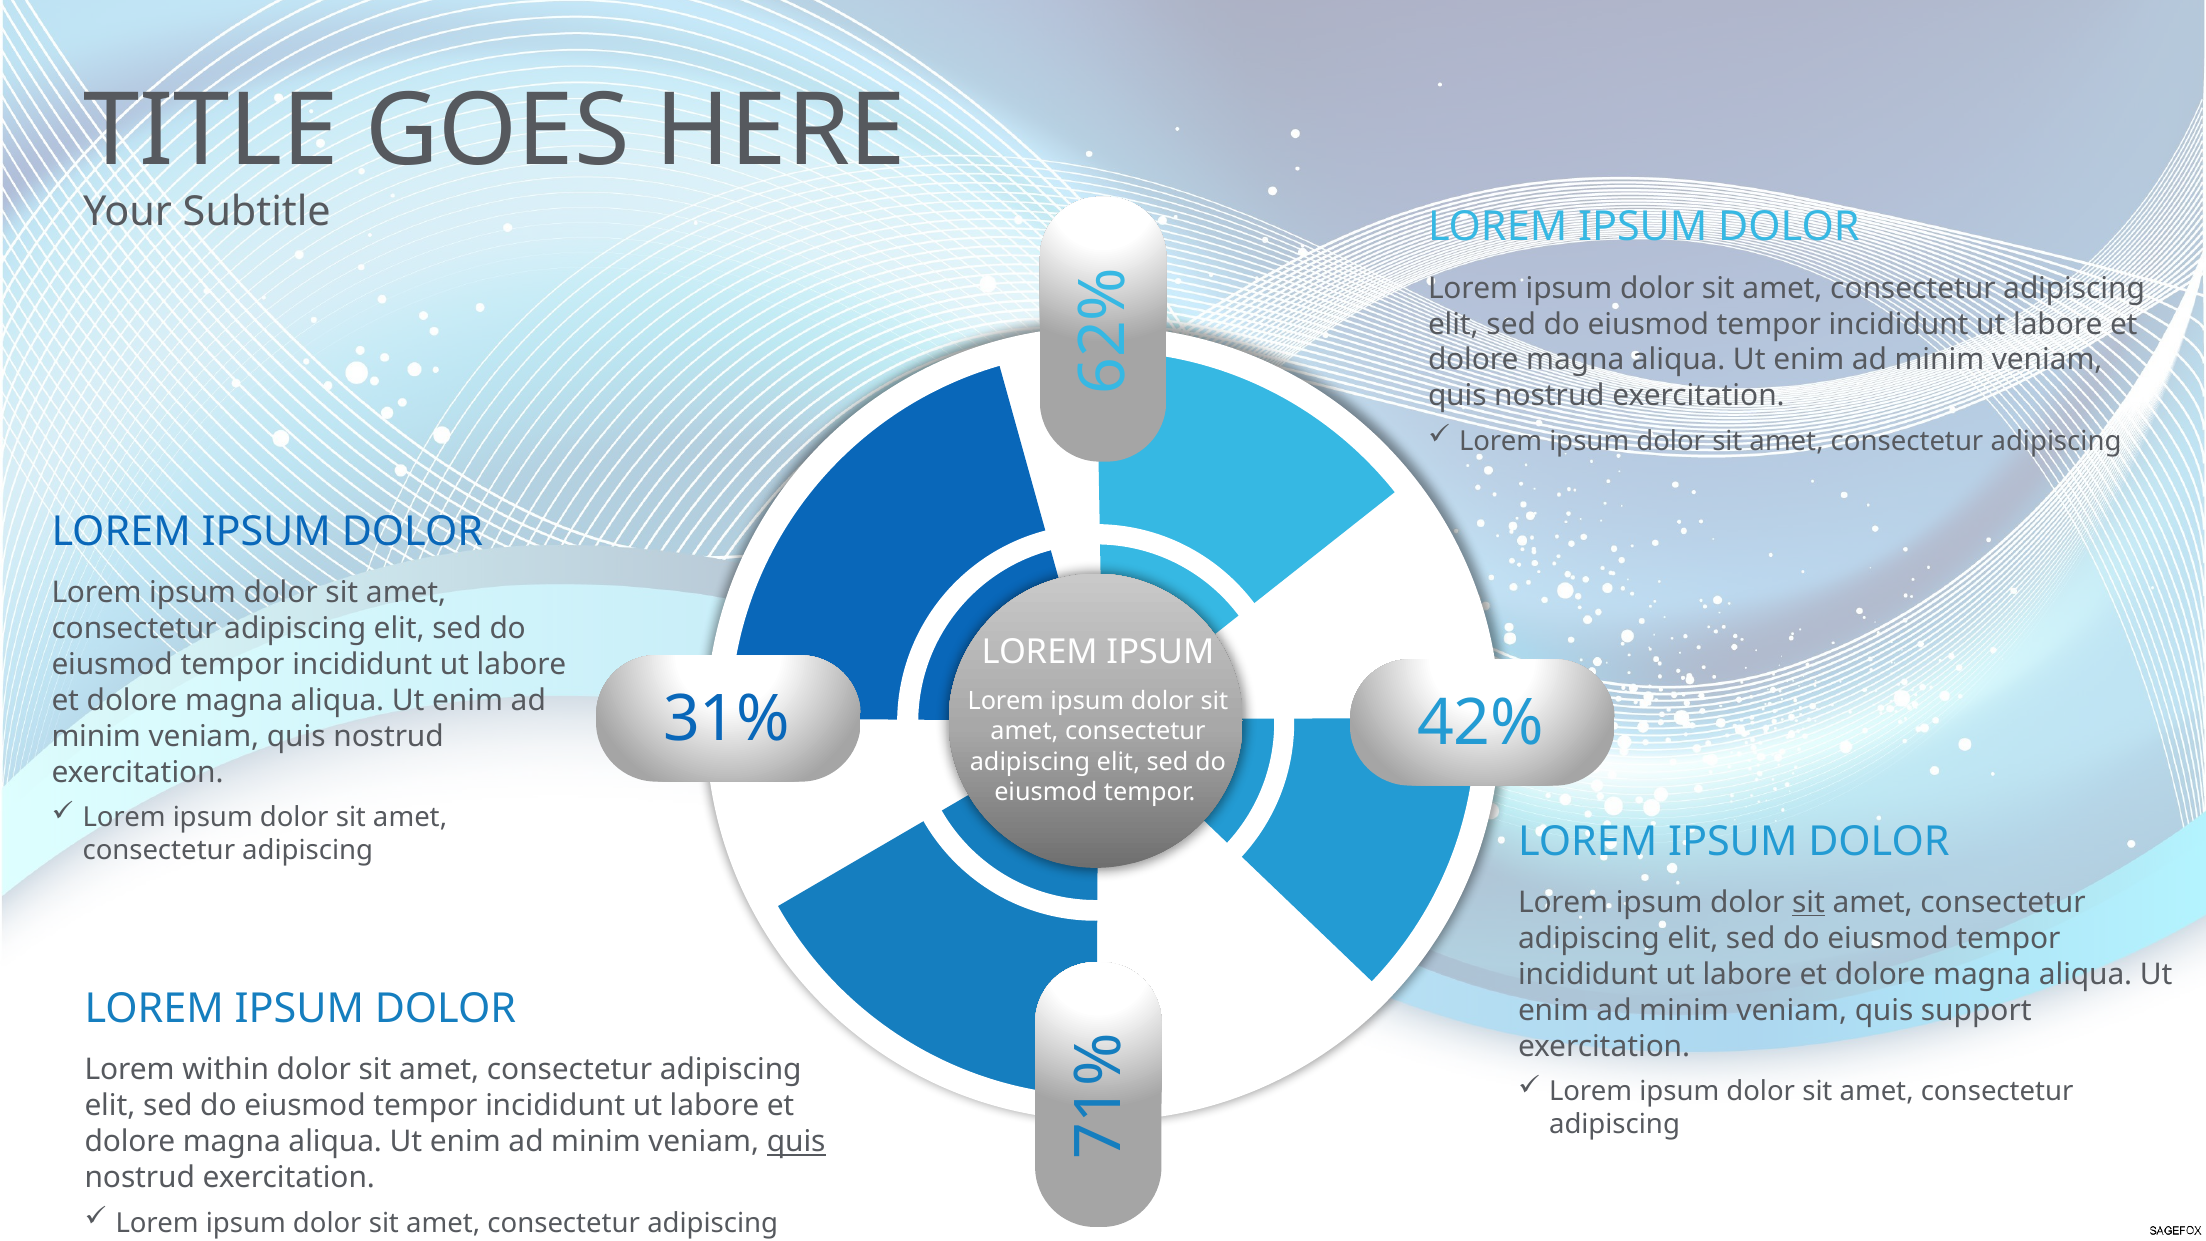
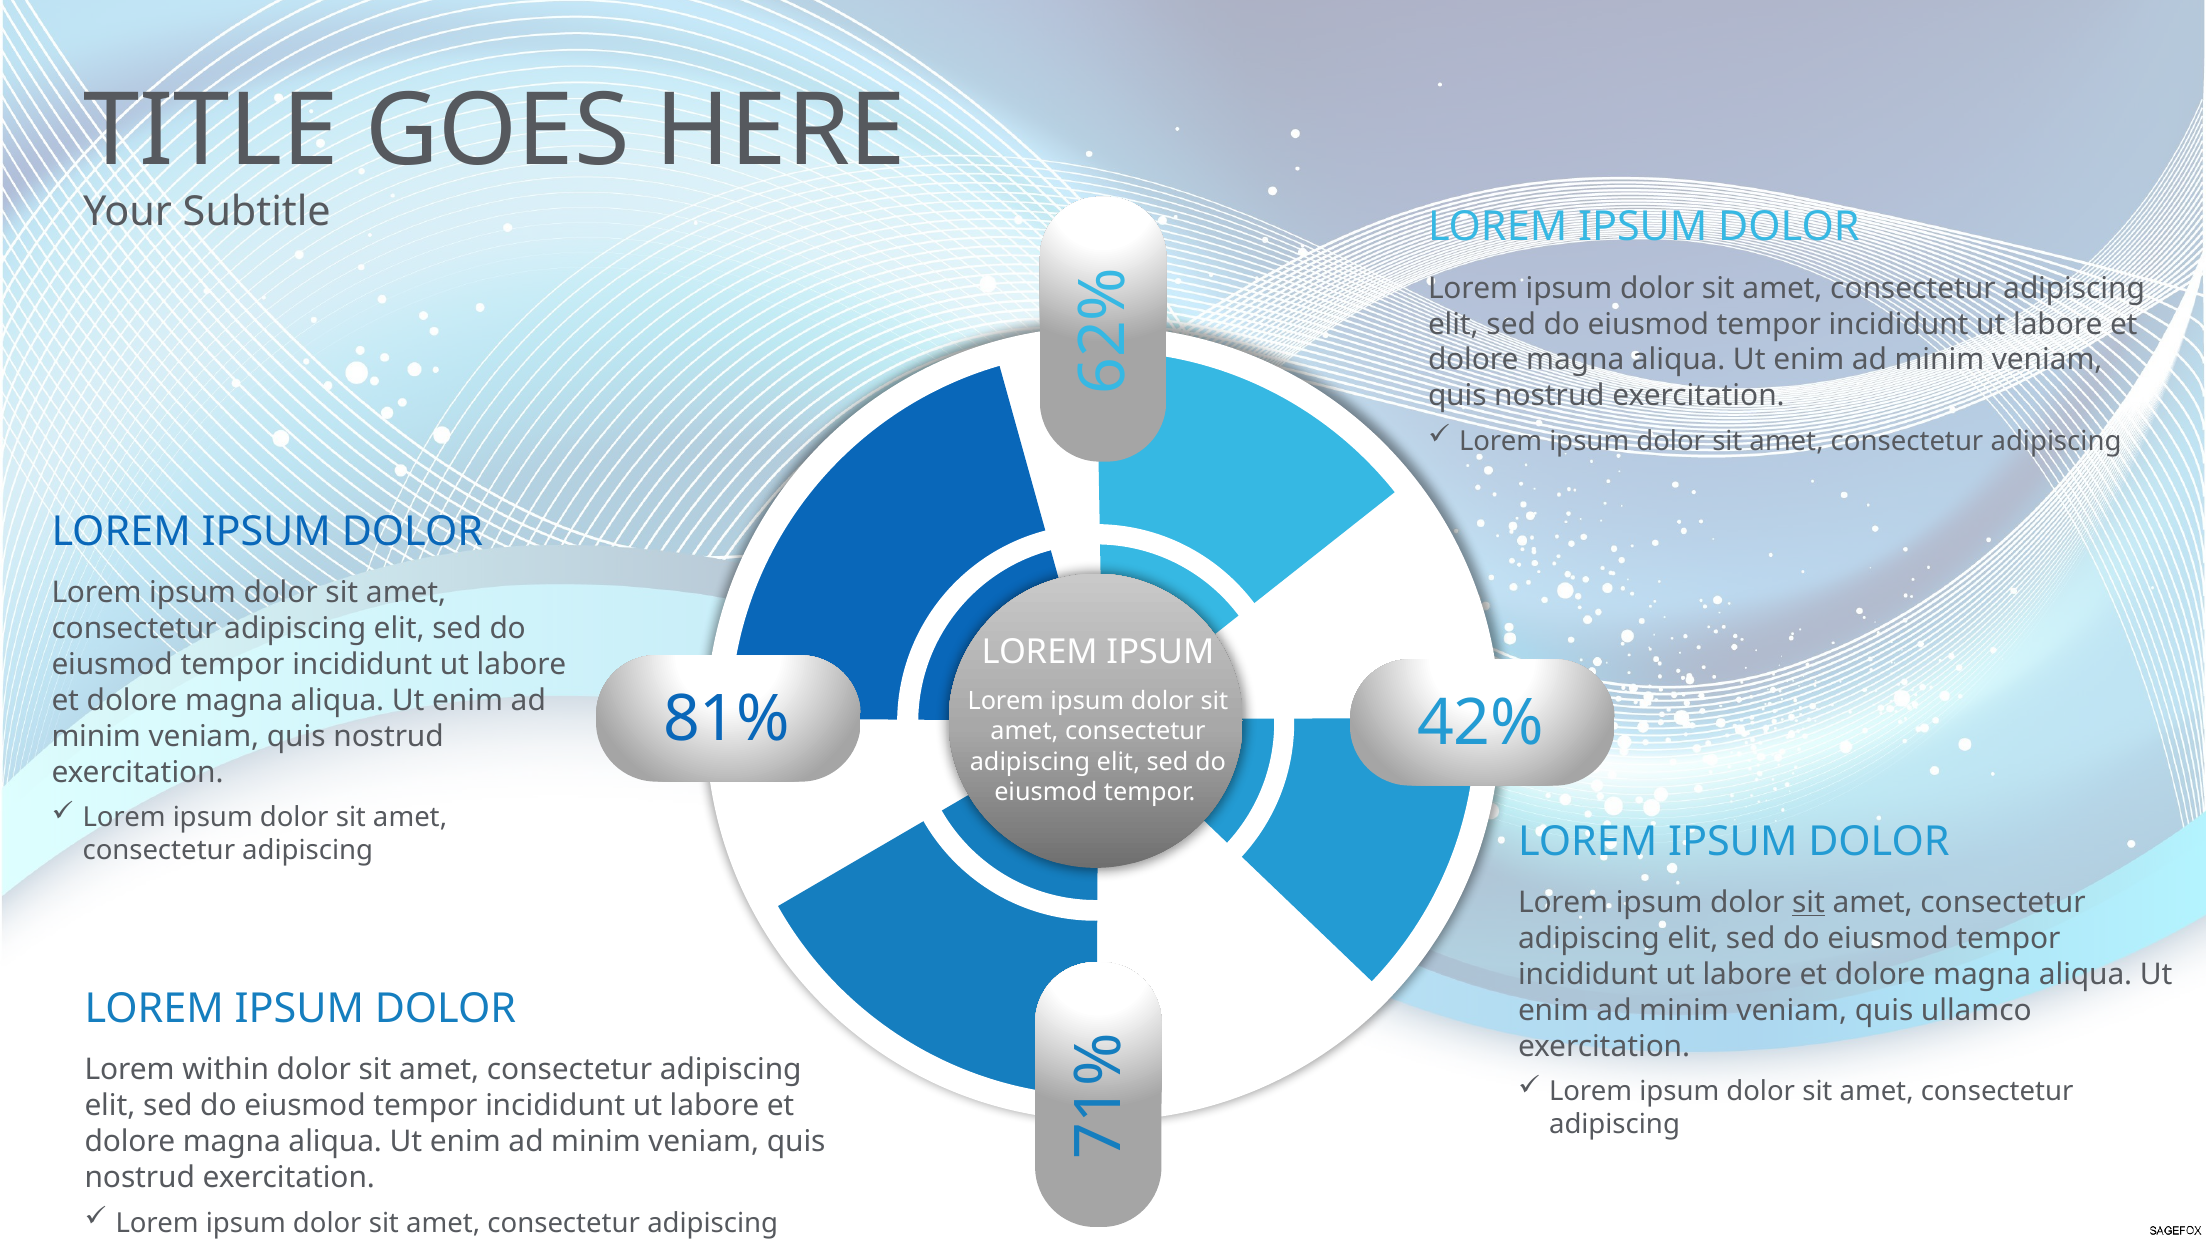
31%: 31% -> 81% (727, 719)
support: support -> ullamco (1976, 1010)
quis underline: present -> none (796, 1142)
